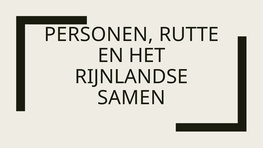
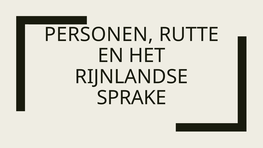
SAMEN: SAMEN -> SPRAKE (132, 98)
